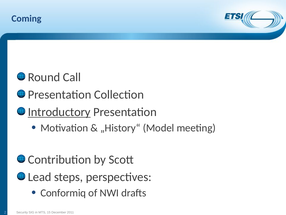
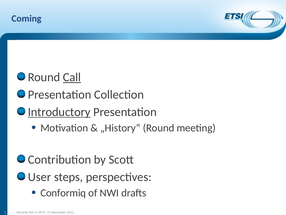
Call underline: none -> present (72, 77)
„History“ Model: Model -> Round (159, 128)
Lead: Lead -> User (40, 177)
